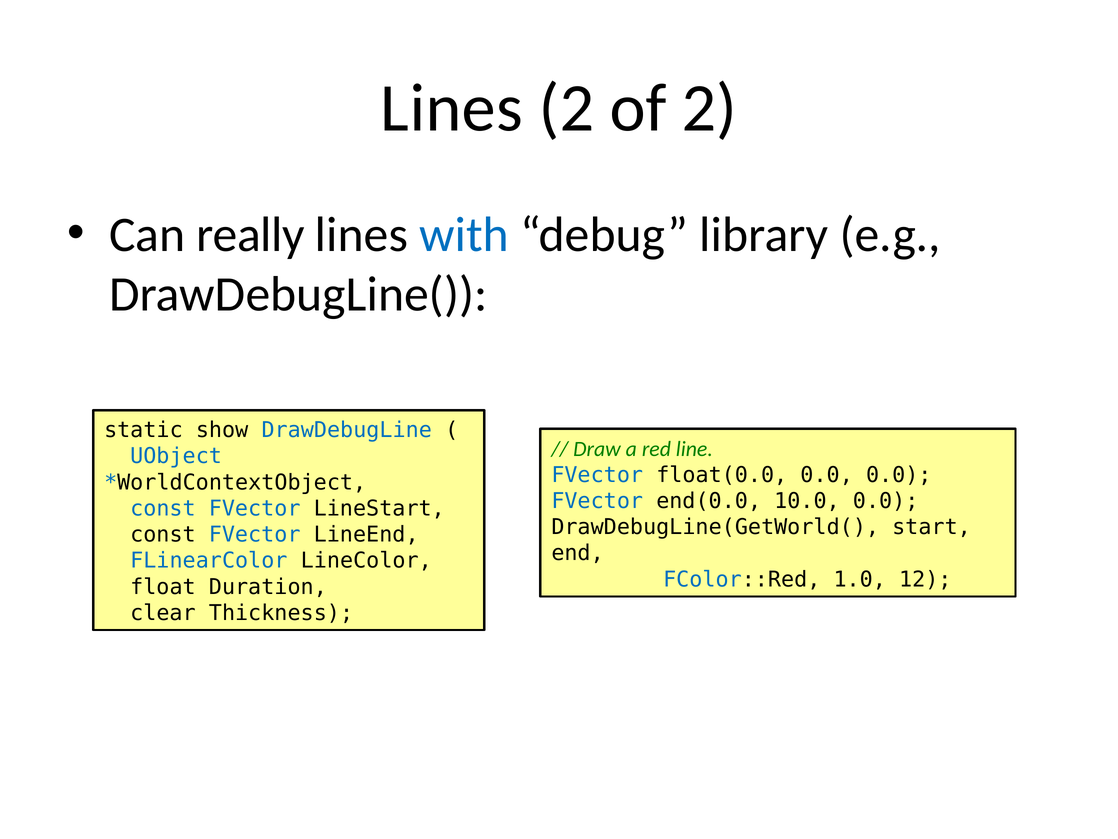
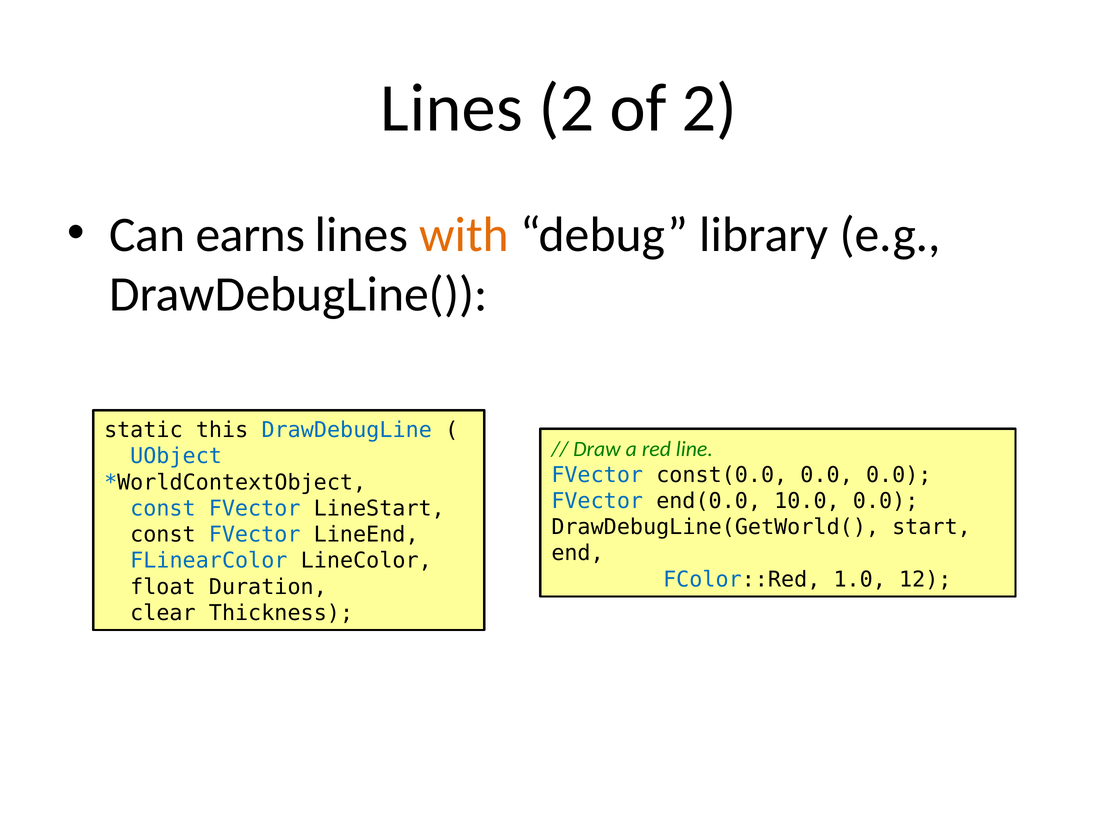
really: really -> earns (250, 235)
with colour: blue -> orange (464, 235)
show: show -> this (222, 430)
float(0.0: float(0.0 -> const(0.0 (722, 475)
